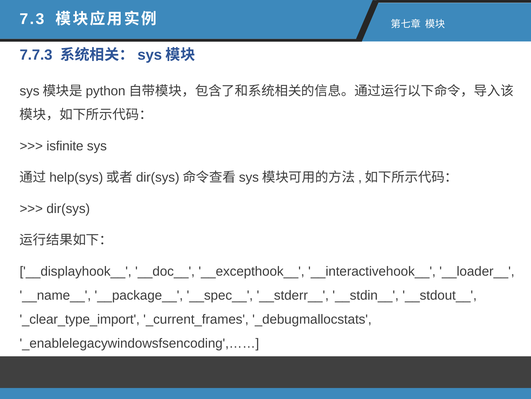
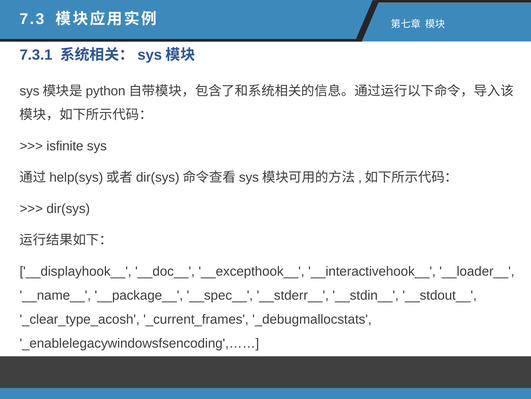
7.7.3: 7.7.3 -> 7.3.1 (36, 55)
_clear_type_import: _clear_type_import -> _clear_type_acosh (80, 319)
